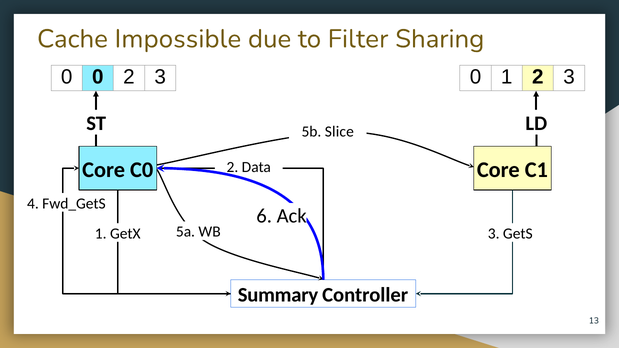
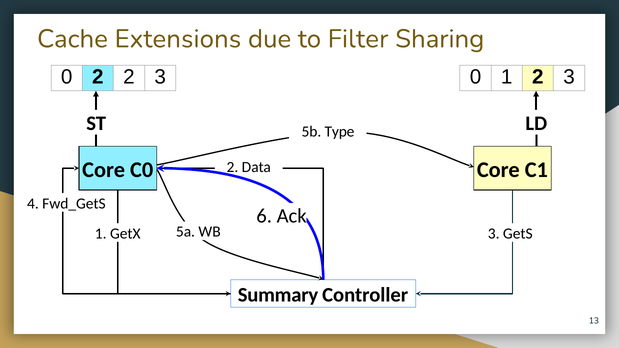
Impossible: Impossible -> Extensions (178, 39)
0 0: 0 -> 2 (98, 77)
Slice: Slice -> Type (339, 132)
